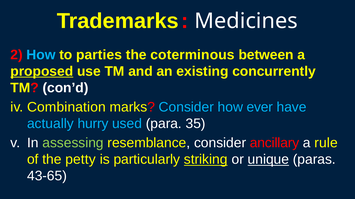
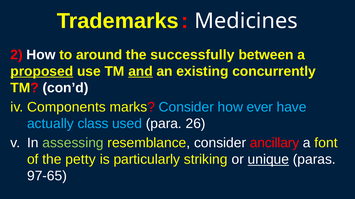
How colour: light blue -> white (41, 55)
parties: parties -> around (99, 55)
coterminous: coterminous -> successfully (192, 55)
and underline: none -> present (141, 72)
Combination: Combination -> Components (67, 107)
hurry: hurry -> class (93, 124)
35: 35 -> 26 (196, 124)
rule: rule -> font (326, 143)
striking underline: present -> none (206, 160)
43-65: 43-65 -> 97-65 (47, 177)
